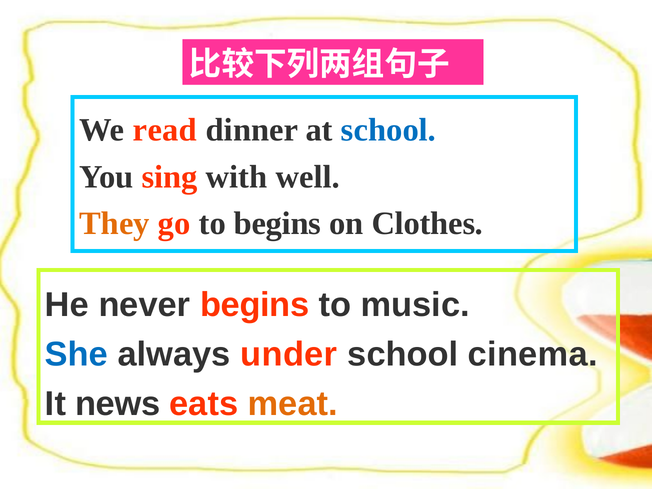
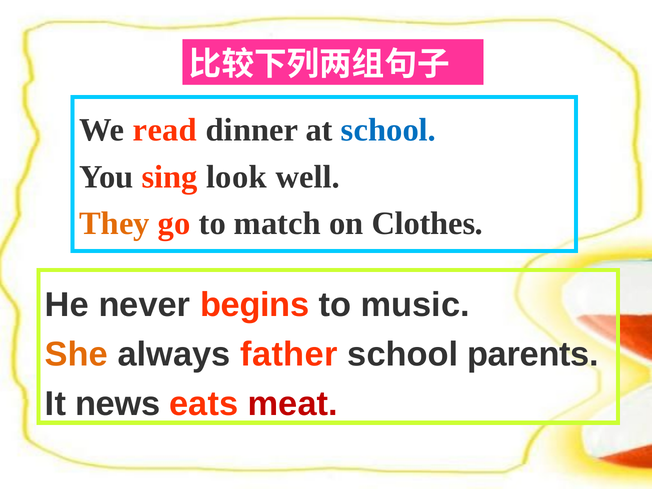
with: with -> look (236, 177)
to begins: begins -> match (277, 224)
She colour: blue -> orange (77, 354)
under: under -> father (289, 354)
cinema: cinema -> parents (533, 354)
meat colour: orange -> red (293, 404)
